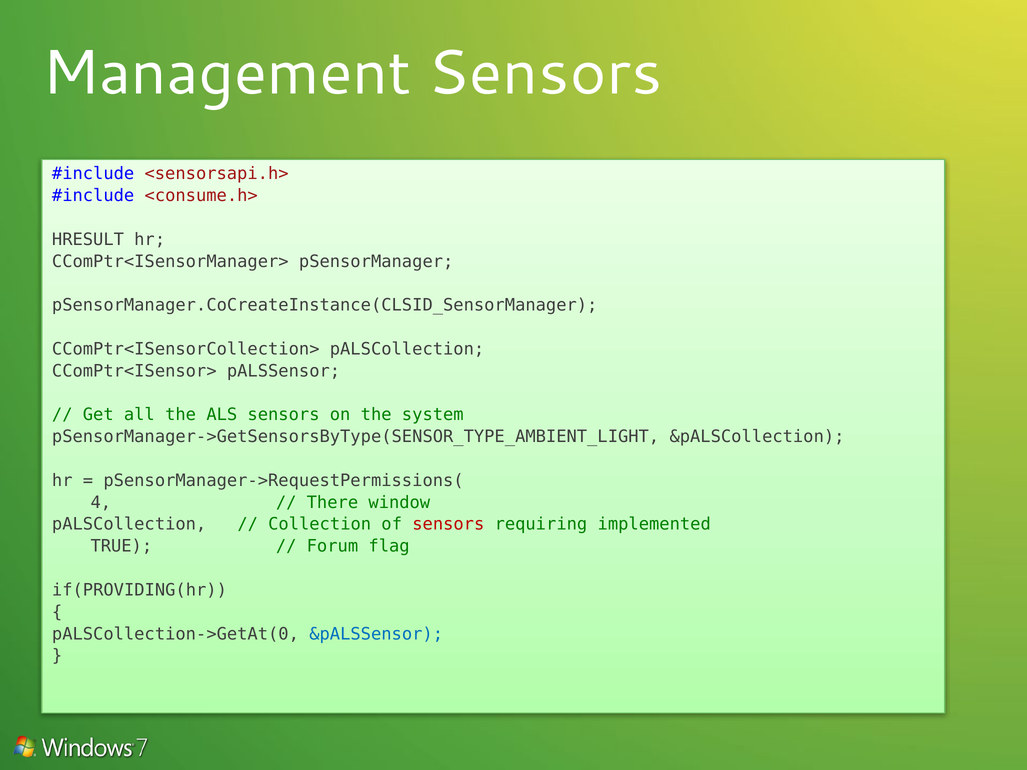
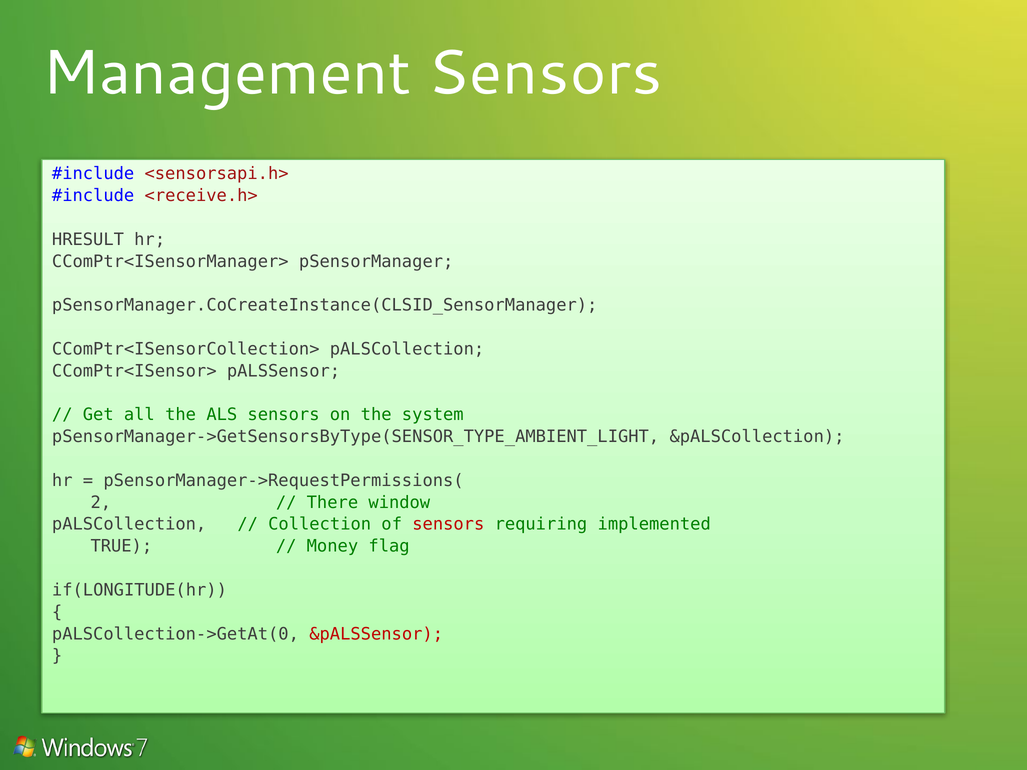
<consume.h>: <consume.h> -> <receive.h> (201, 196)
4: 4 -> 2 (101, 503)
Forum: Forum -> Money (332, 546)
if(PROVIDING(hr: if(PROVIDING(hr -> if(LONGITUDE(hr (139, 590)
&pALSSensor colour: blue -> red (376, 634)
